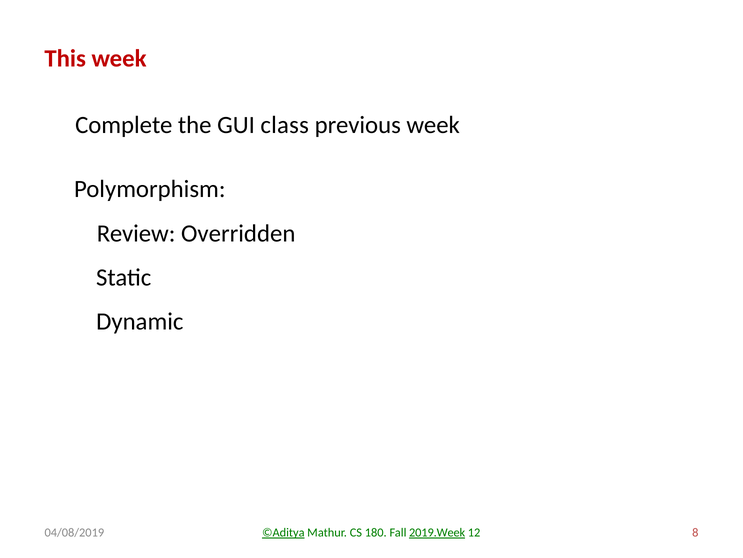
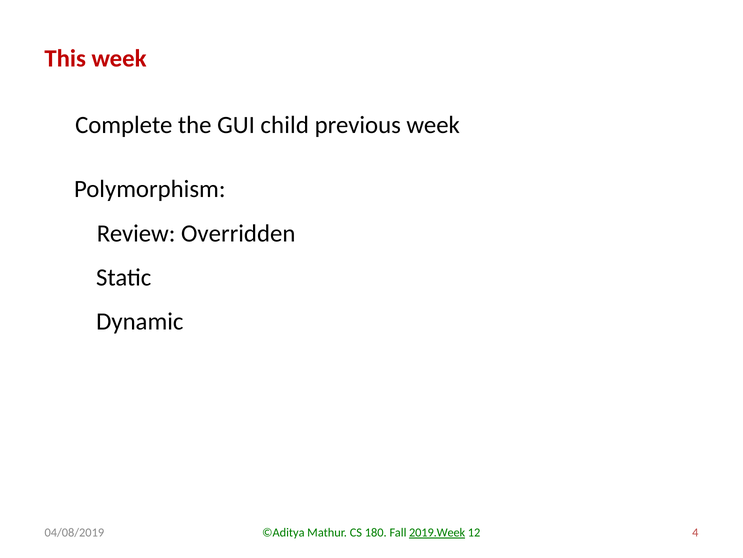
class: class -> child (285, 125)
©Aditya underline: present -> none (283, 532)
8: 8 -> 4 (695, 532)
